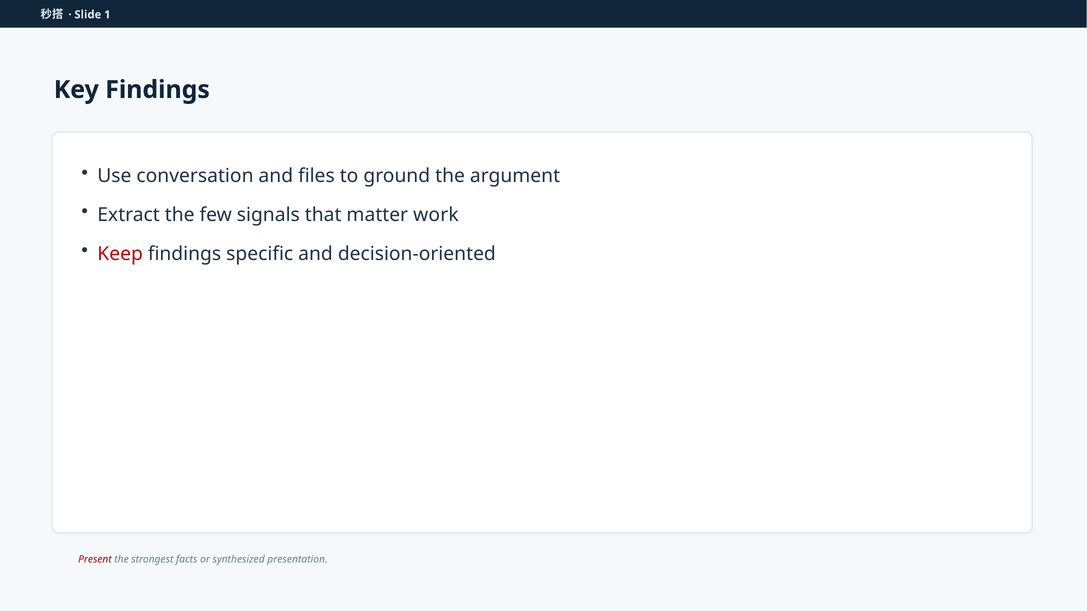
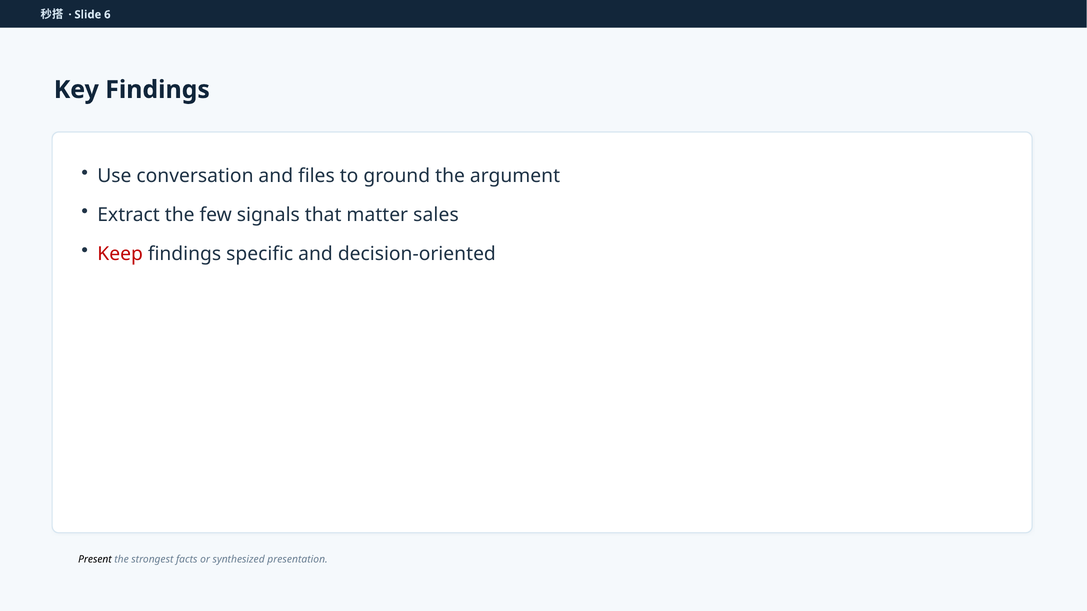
1: 1 -> 6 (107, 15)
work: work -> sales (436, 215)
Present colour: red -> black (95, 560)
